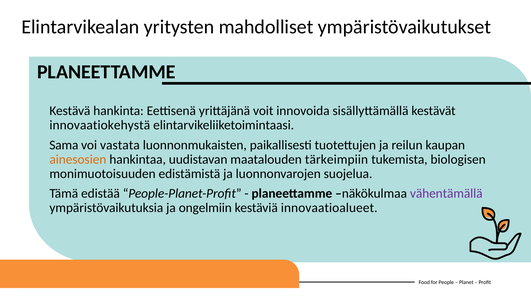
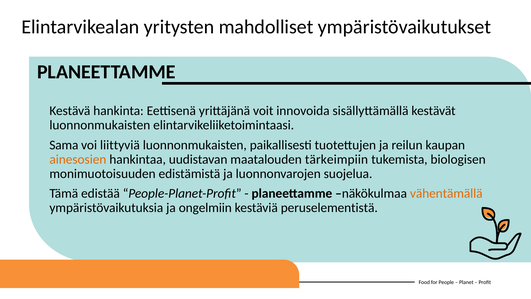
innovaatiokehystä: innovaatiokehystä -> luonnonmukaisten (100, 125)
vastata: vastata -> liittyviä (120, 145)
vähentämällä colour: purple -> orange (446, 193)
innovaatioalueet: innovaatioalueet -> peruselementistä (329, 208)
